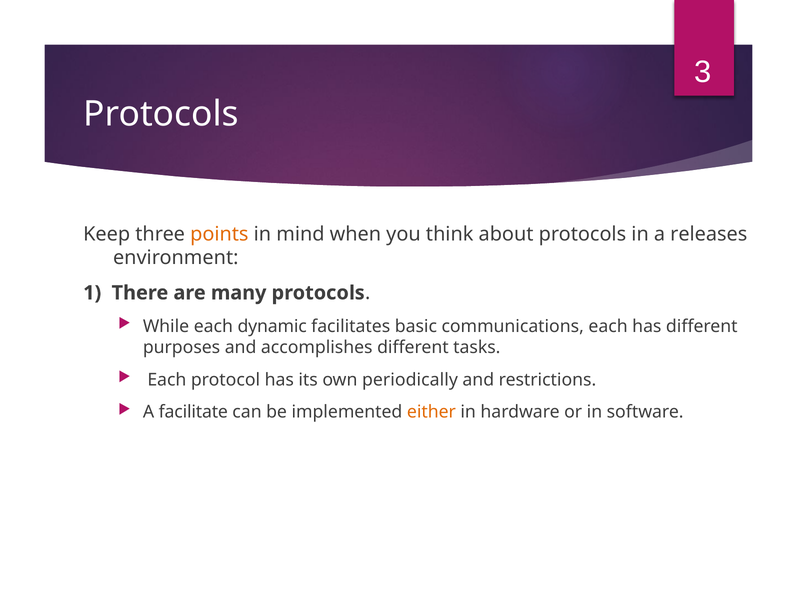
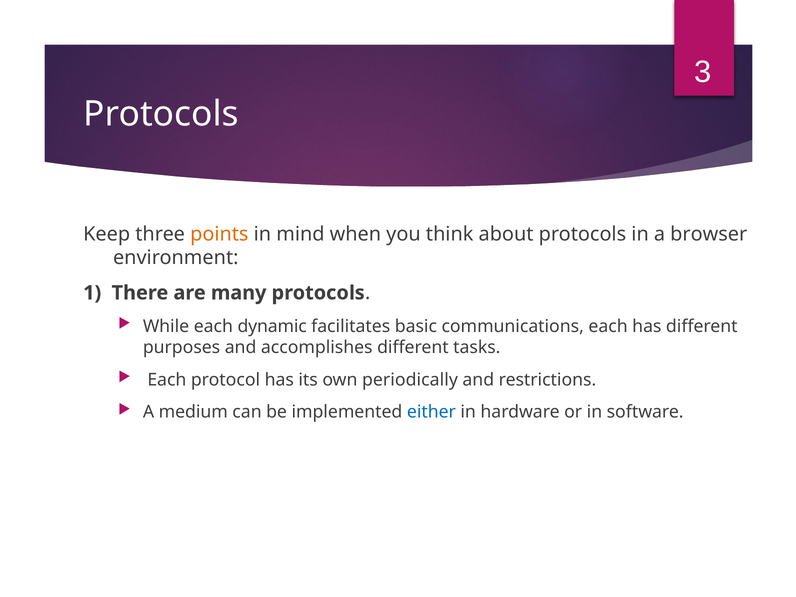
releases: releases -> browser (709, 234)
facilitate: facilitate -> medium (193, 412)
either colour: orange -> blue (431, 412)
